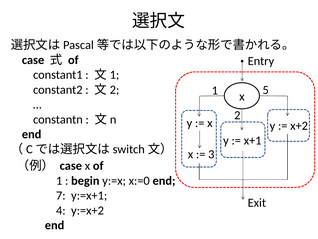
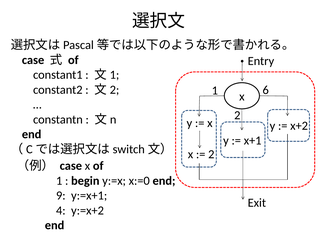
5: 5 -> 6 (266, 90)
3: 3 -> 2 (211, 154)
7: 7 -> 9 (61, 195)
